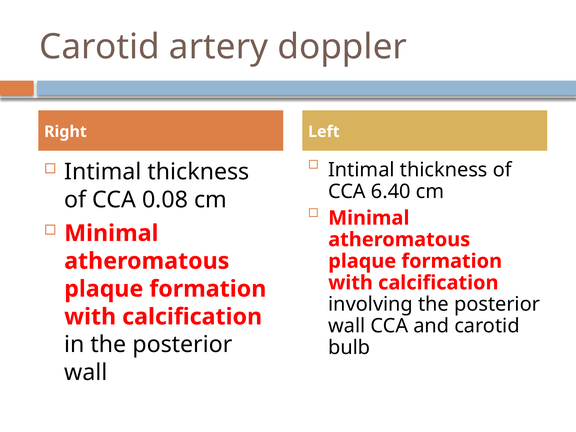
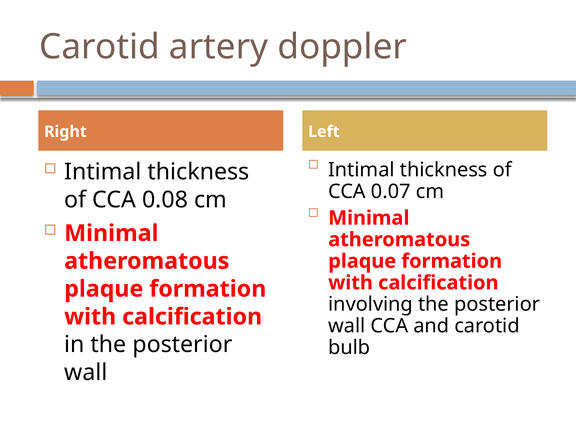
6.40: 6.40 -> 0.07 (391, 191)
